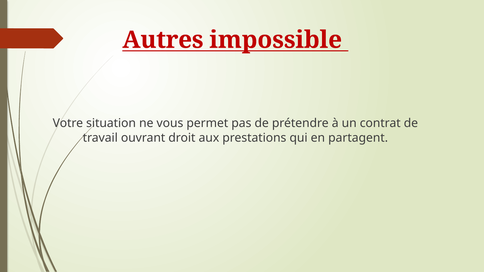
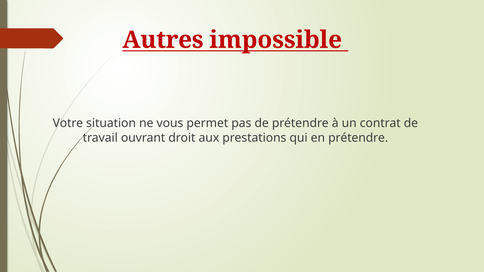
en partagent: partagent -> prétendre (358, 138)
